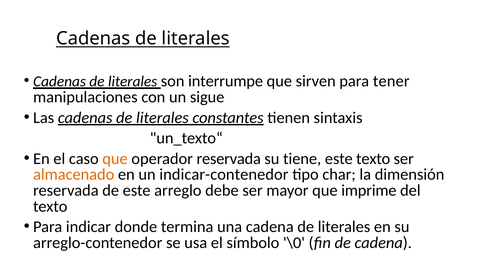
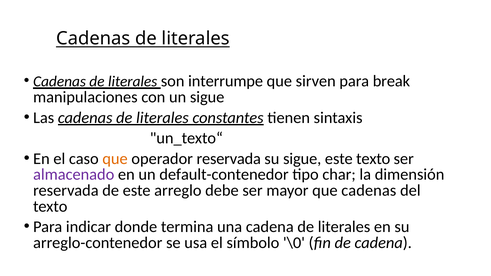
tener: tener -> break (391, 81)
su tiene: tiene -> sigue (302, 159)
almacenado colour: orange -> purple (74, 175)
indicar-contenedor: indicar-contenedor -> default-contenedor (224, 175)
que imprime: imprime -> cadenas (369, 191)
